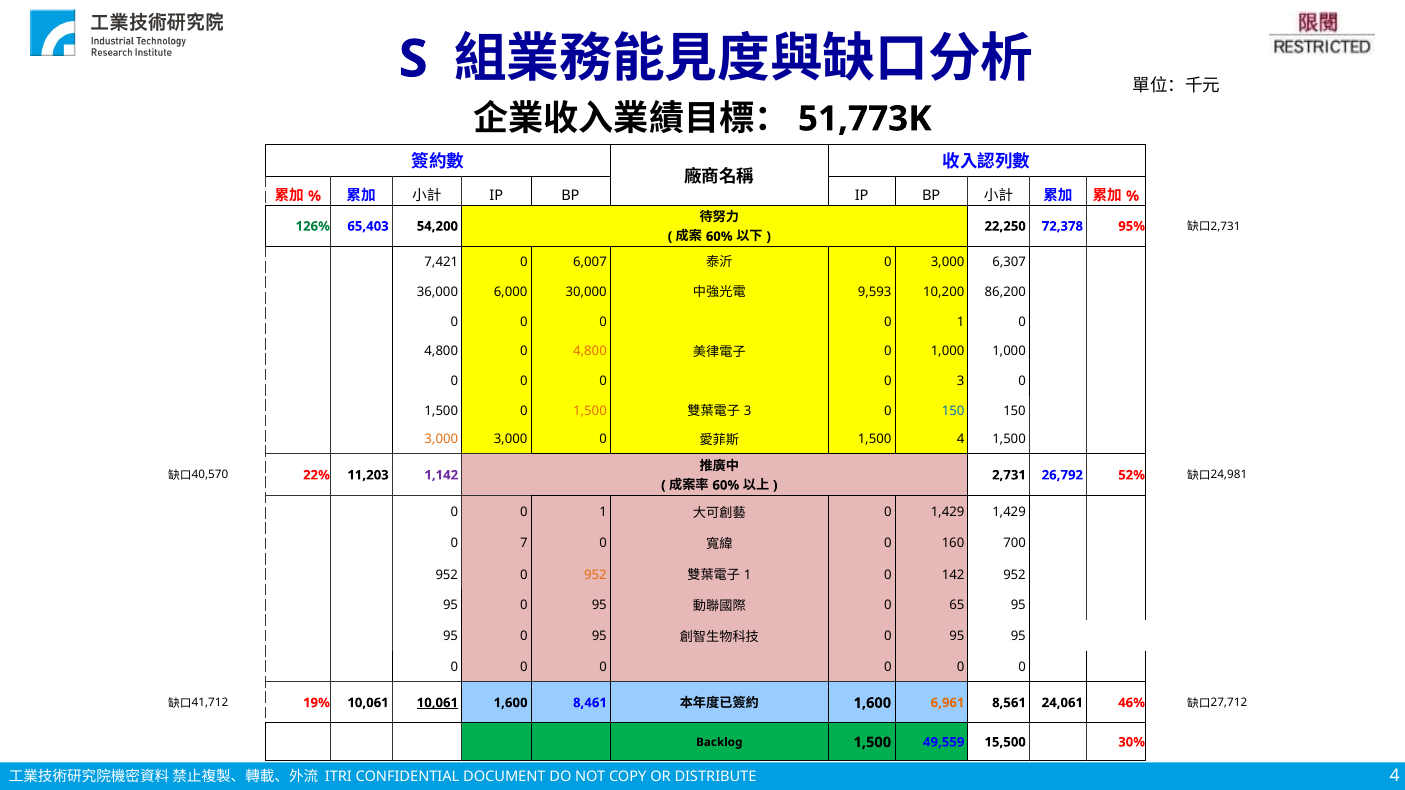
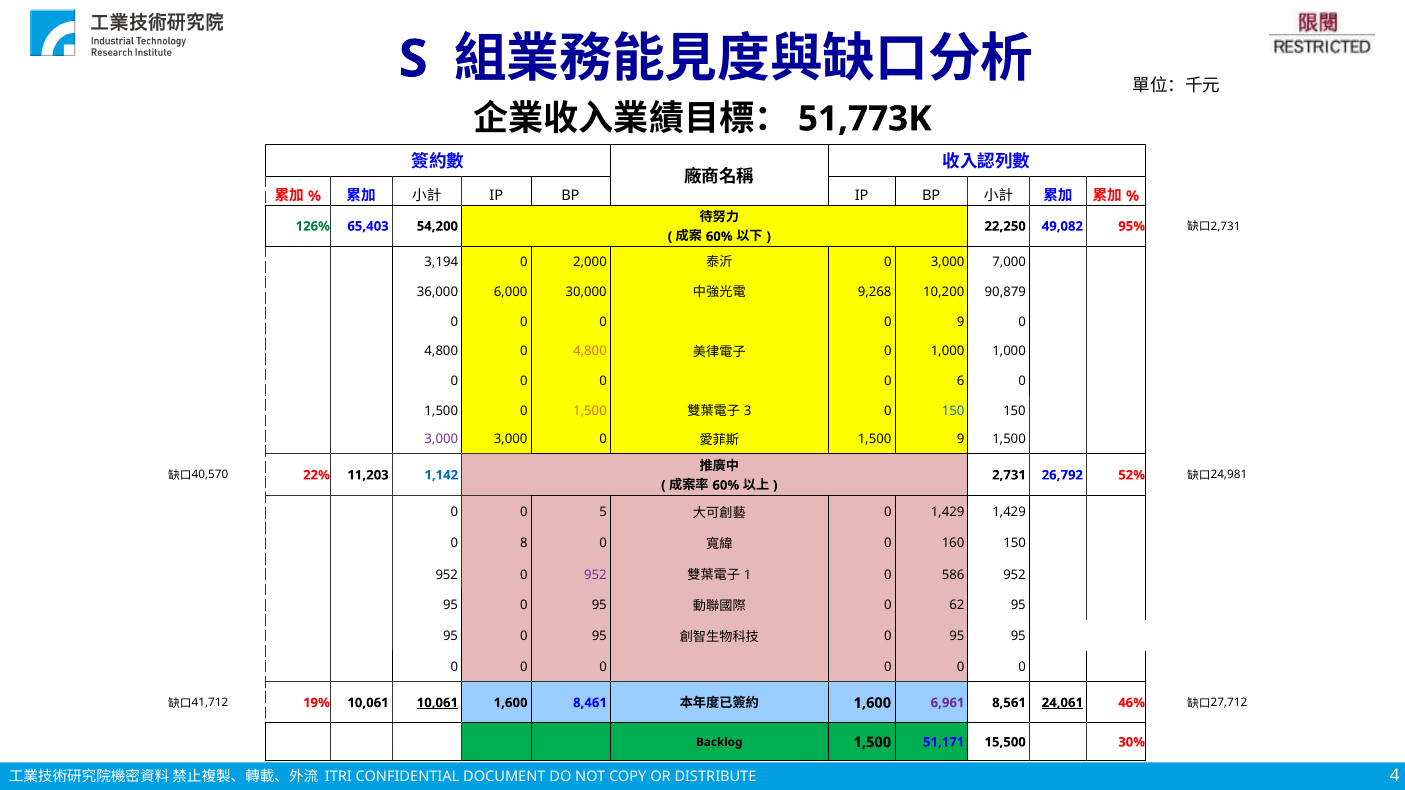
72,378: 72,378 -> 49,082 (1062, 226)
7,421: 7,421 -> 3,194 (441, 262)
6,007: 6,007 -> 2,000 (590, 262)
6,307: 6,307 -> 7,000 (1009, 262)
9,593: 9,593 -> 9,268 (875, 292)
86,200: 86,200 -> 90,879 (1005, 292)
0 0 0 1: 1 -> 9 (961, 322)
0 3: 3 -> 6 (961, 382)
3,000 colour: orange -> purple (441, 440)
1,500 4: 4 -> 9 (961, 440)
1,142 colour: purple -> blue (441, 475)
1: 1 -> 5 (603, 512)
7: 7 -> 8 (524, 544)
160 700: 700 -> 150 (1015, 544)
952 colour: orange -> purple (596, 575)
142: 142 -> 586 (953, 575)
65: 65 -> 62 (957, 606)
6,961 colour: orange -> purple (948, 703)
24,061 underline: none -> present (1062, 703)
49,559: 49,559 -> 51,171 (944, 742)
